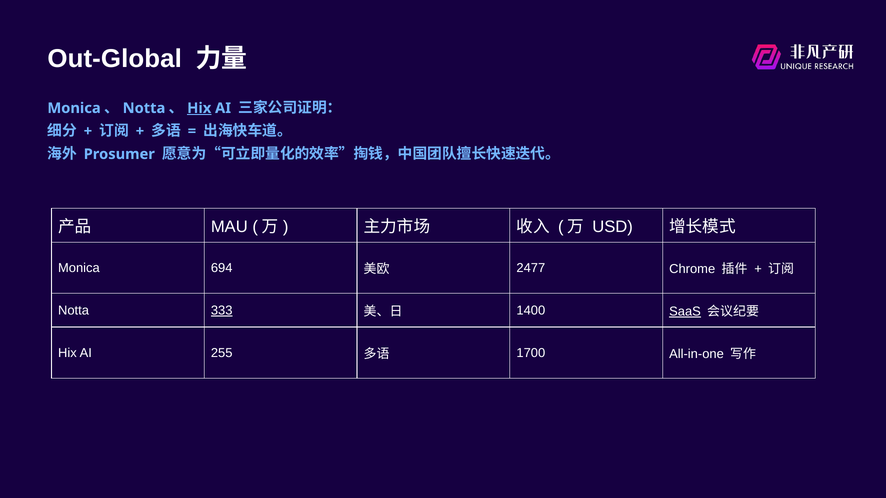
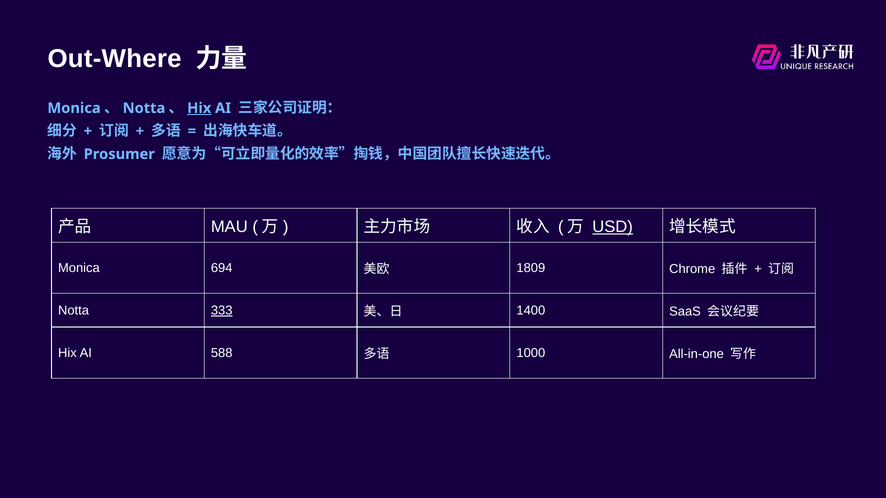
Out-Global: Out-Global -> Out-Where (115, 59)
USD underline: none -> present (613, 227)
2477: 2477 -> 1809 (531, 268)
SaaS underline: present -> none (685, 312)
255: 255 -> 588 (222, 353)
1700: 1700 -> 1000 (531, 353)
